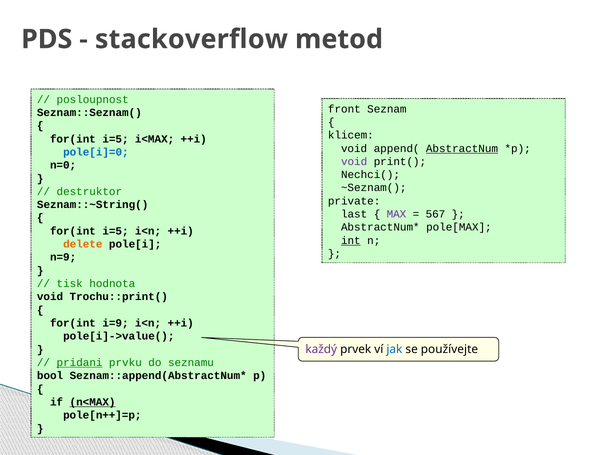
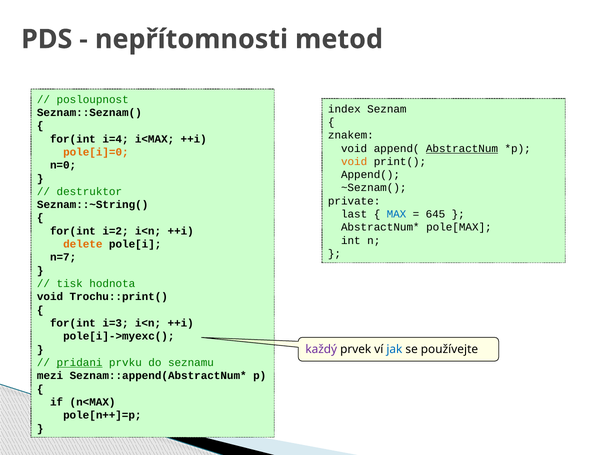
stackoverflow: stackoverflow -> nepřítomnosti (192, 39)
front: front -> index (344, 109)
klicem: klicem -> znakem (351, 135)
i=5: i=5 -> i=4 (115, 139)
pole[i]=0 colour: blue -> orange (96, 152)
void colour: purple -> orange (354, 161)
Nechci(: Nechci( -> Append( (370, 175)
MAX colour: purple -> blue (396, 214)
567: 567 -> 645 (435, 214)
i=5: i=5 -> i=2 (115, 231)
int underline: present -> none (351, 240)
n=9: n=9 -> n=7 (63, 257)
i=9: i=9 -> i=3 (115, 323)
pole[i]->value(: pole[i]->value( -> pole[i]->myexc( (119, 336)
bool: bool -> mezi (50, 375)
n<MAX underline: present -> none (93, 402)
